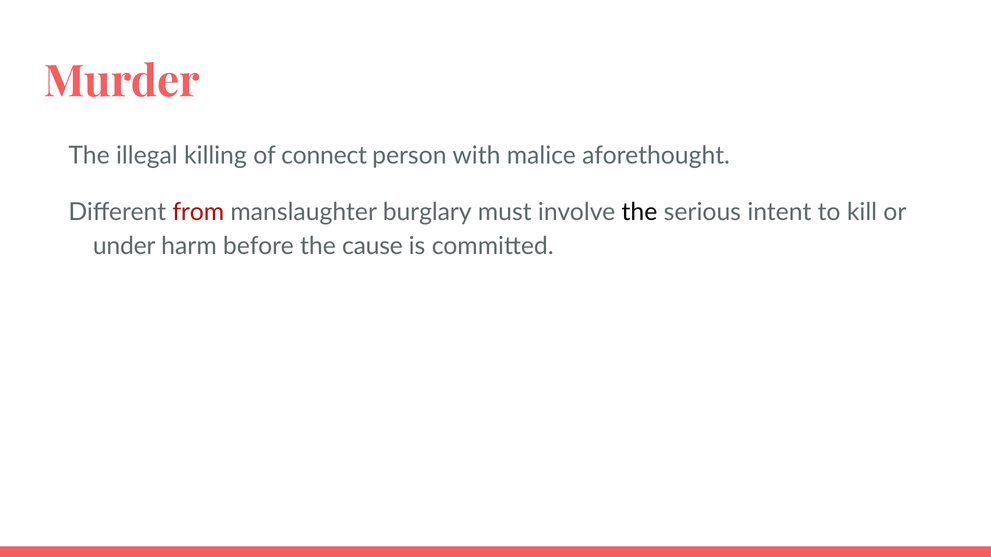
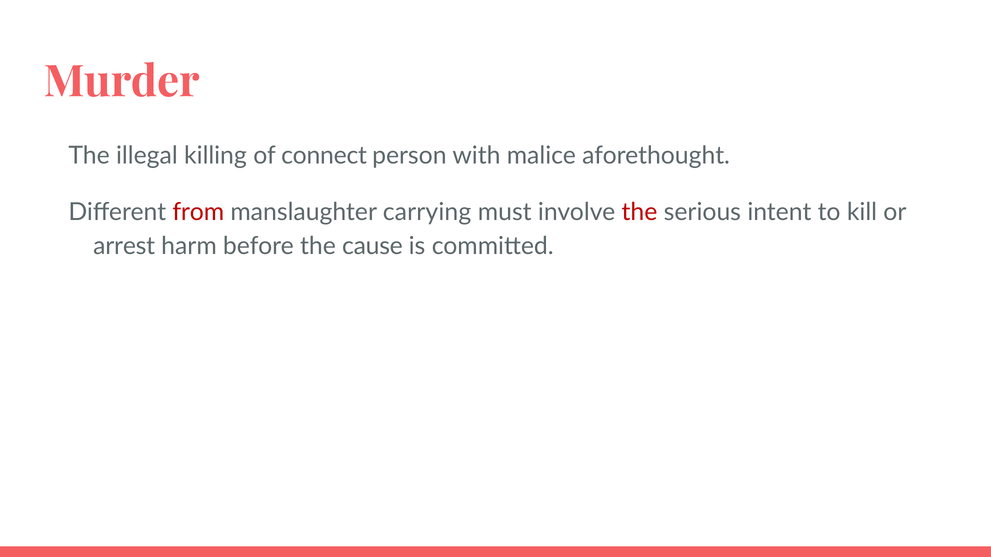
burglary: burglary -> carrying (427, 212)
the colour: black -> red (639, 212)
under: under -> arrest (124, 246)
